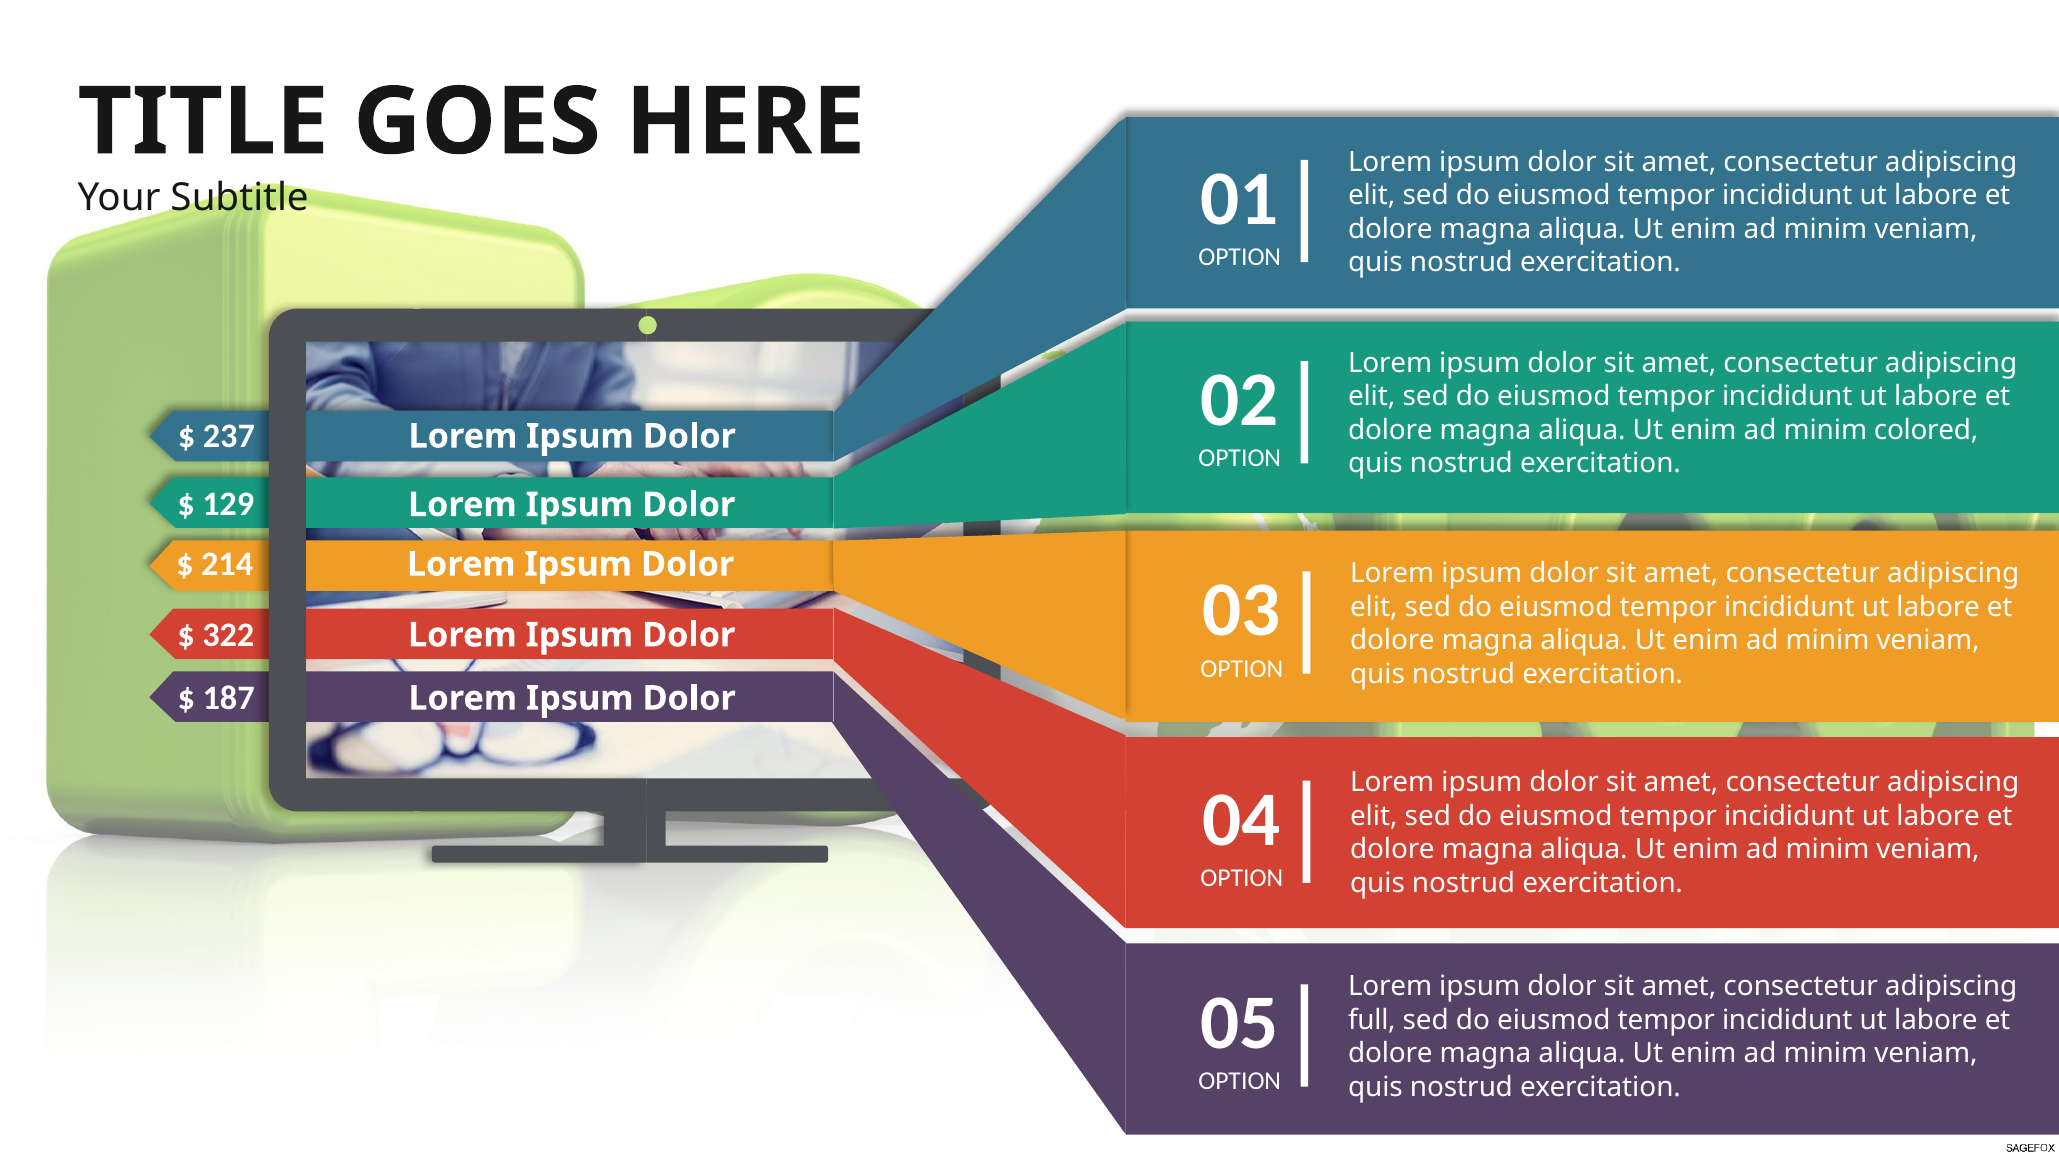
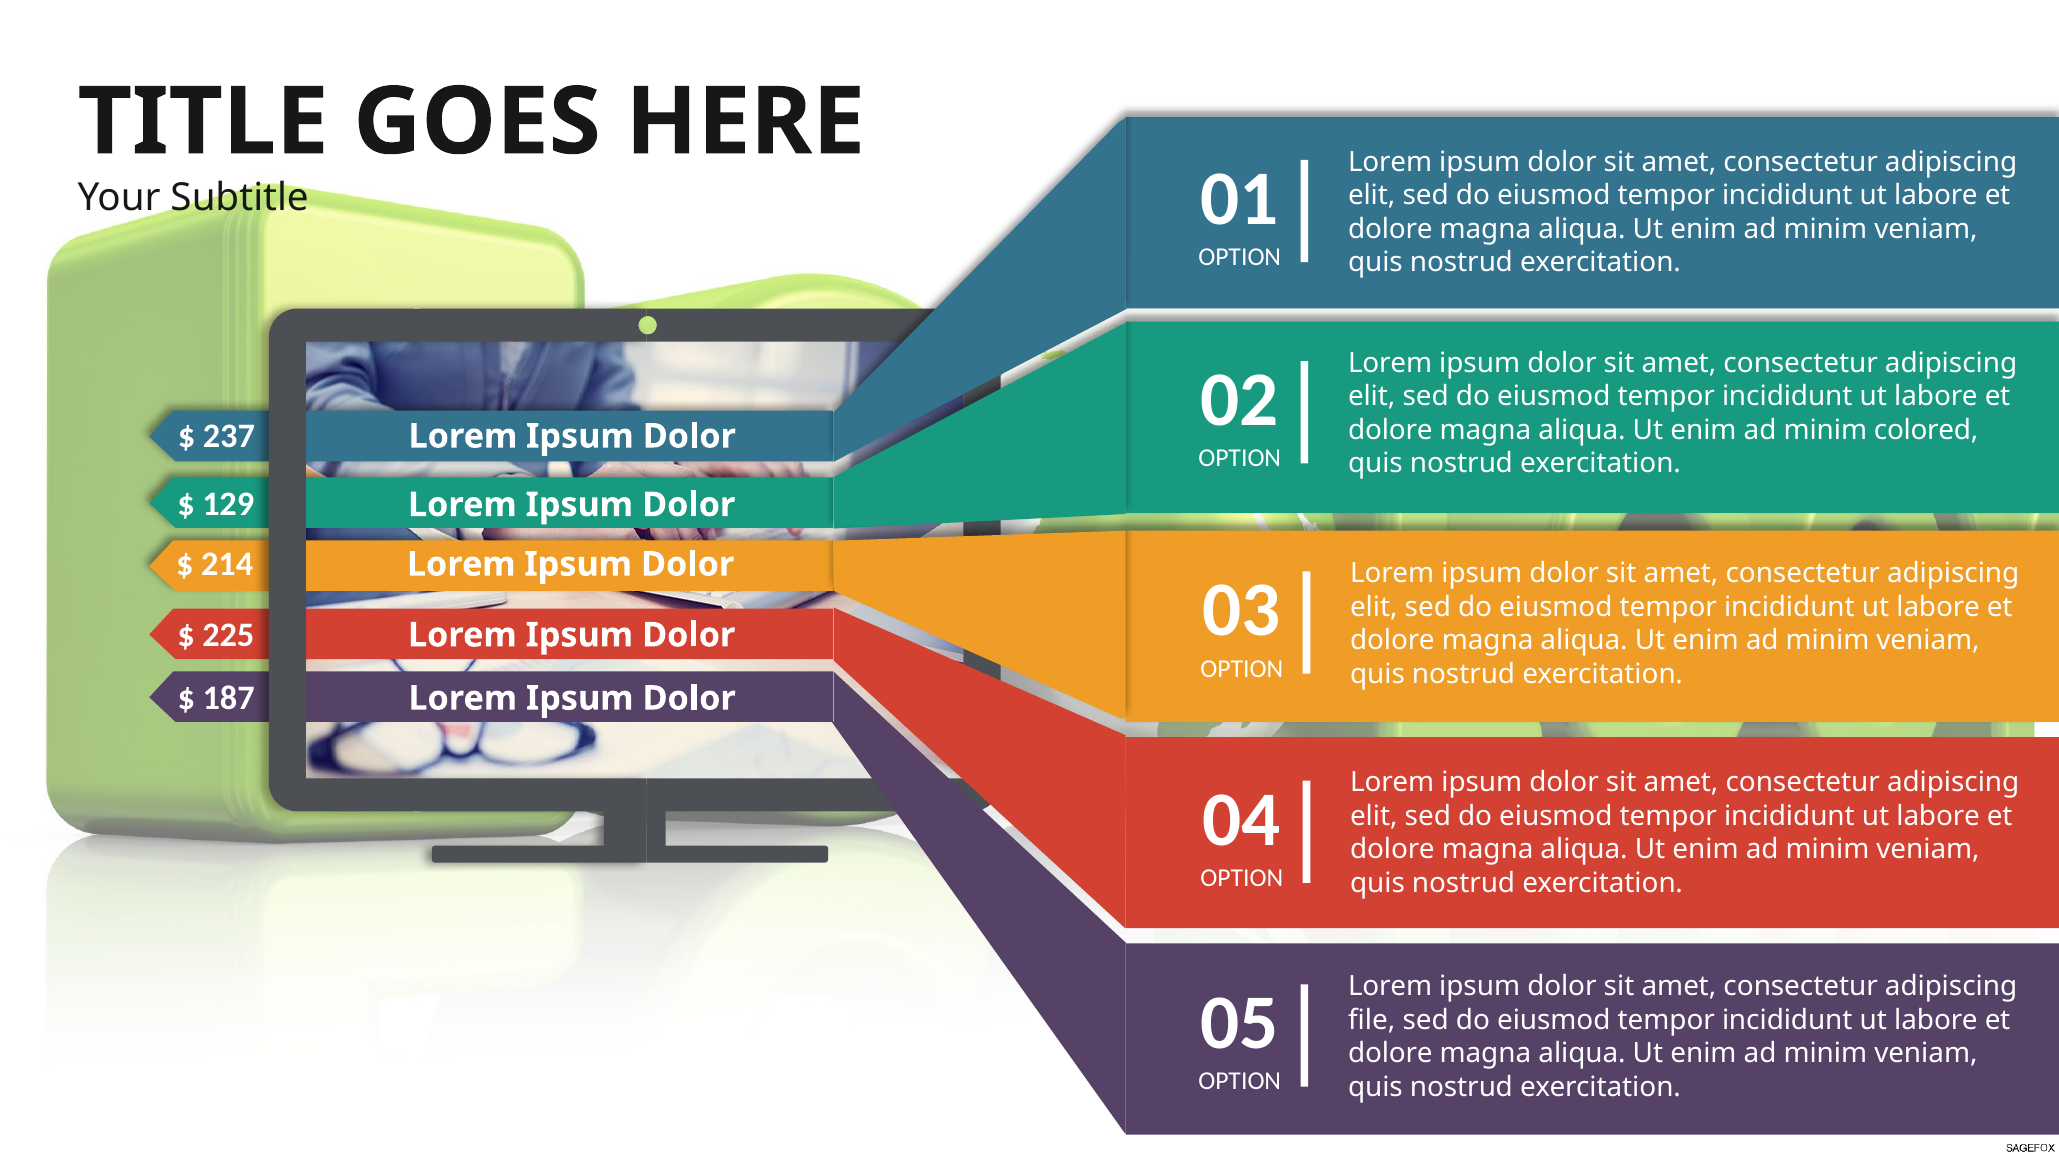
322: 322 -> 225 (228, 635)
full: full -> file (1372, 1020)
